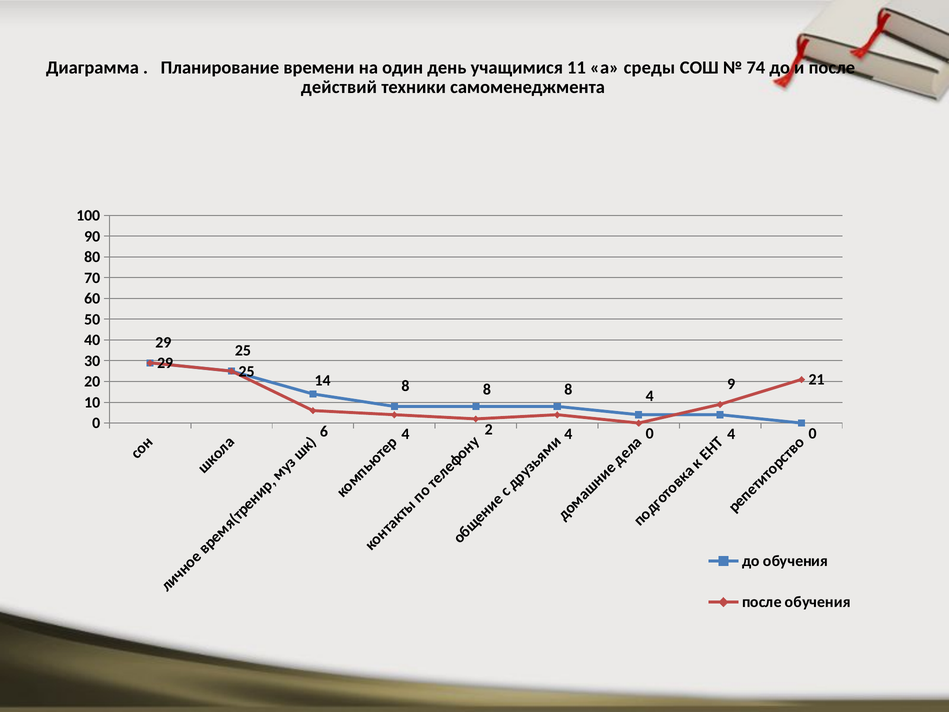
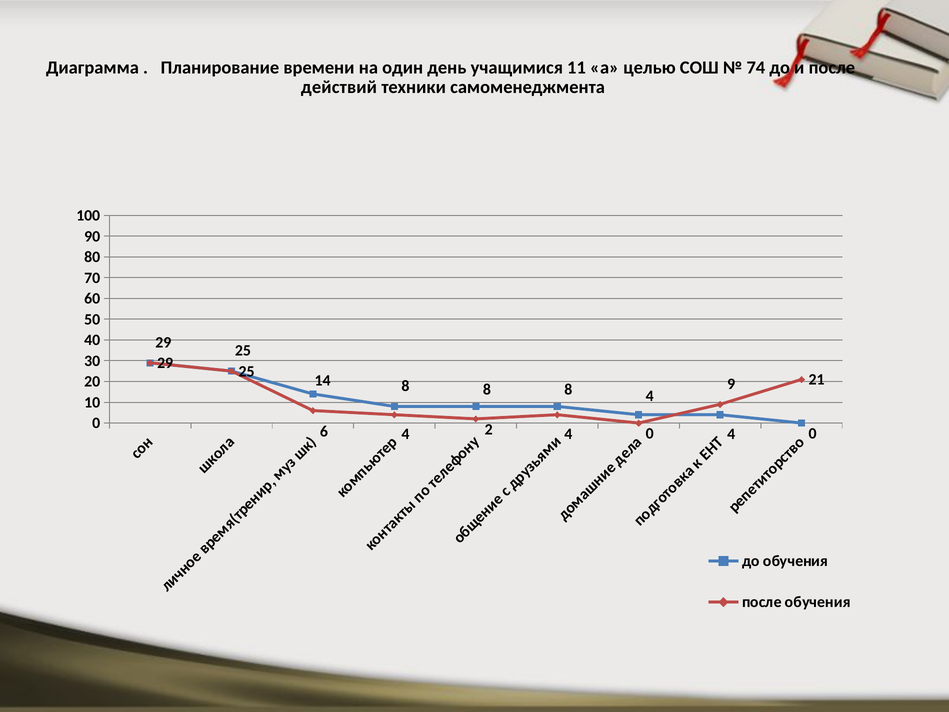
среды: среды -> целью (649, 67)
